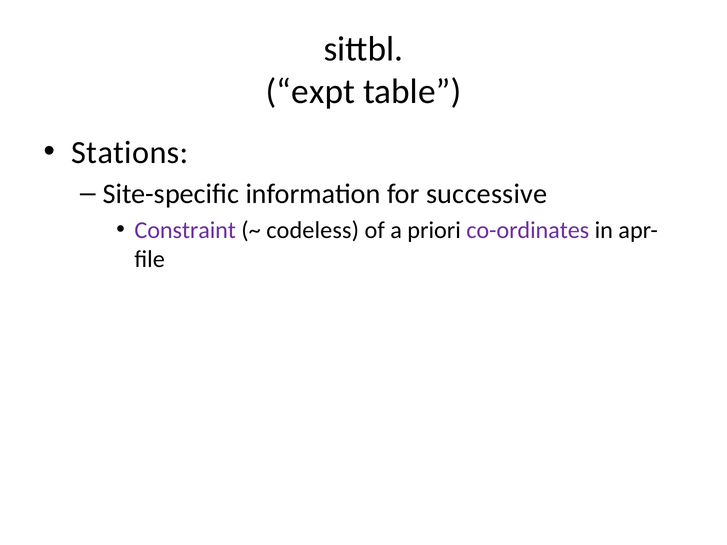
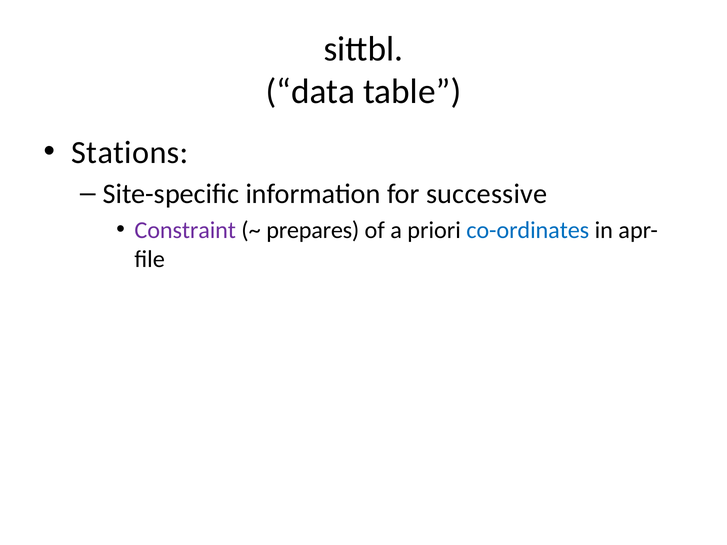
expt: expt -> data (310, 92)
codeless: codeless -> prepares (313, 230)
co-ordinates colour: purple -> blue (528, 230)
